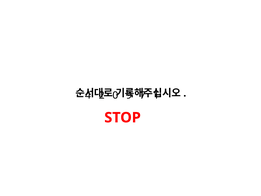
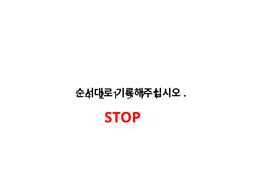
0: 0 -> 1 (115, 95)
